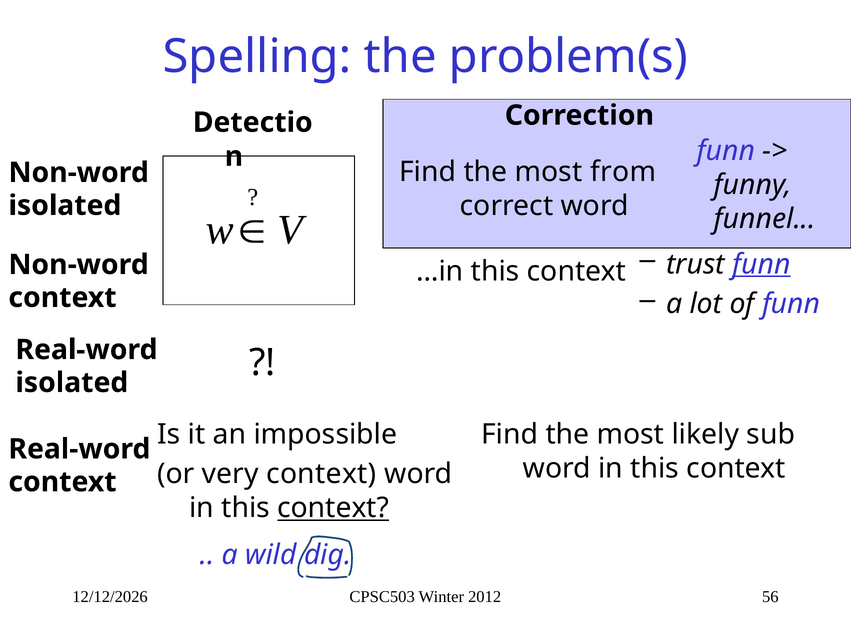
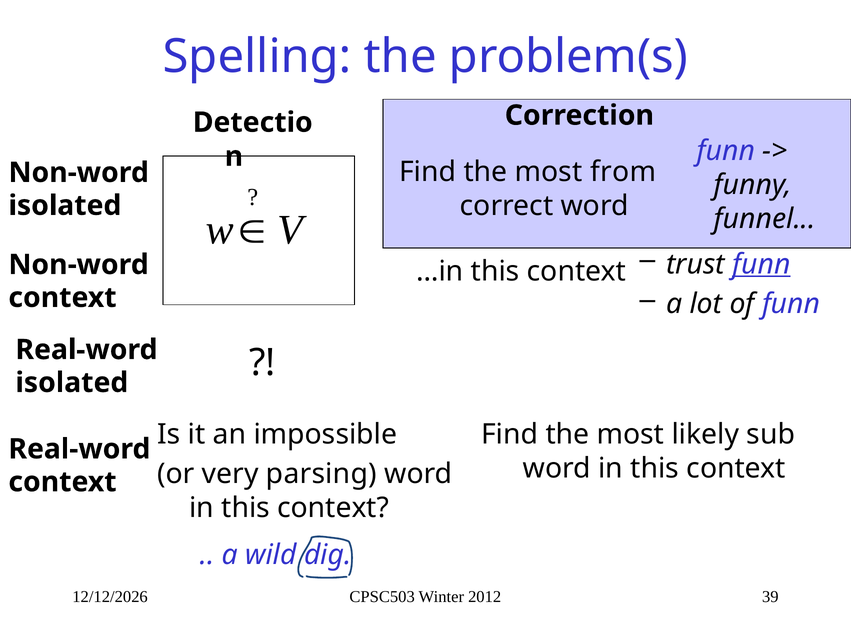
very context: context -> parsing (321, 474)
context underline: present -> none (333, 508)
56: 56 -> 39 (770, 597)
